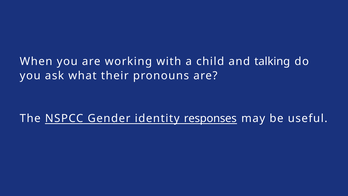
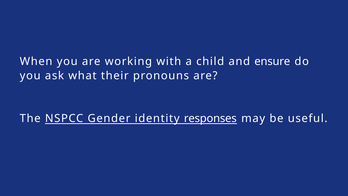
talking: talking -> ensure (272, 61)
